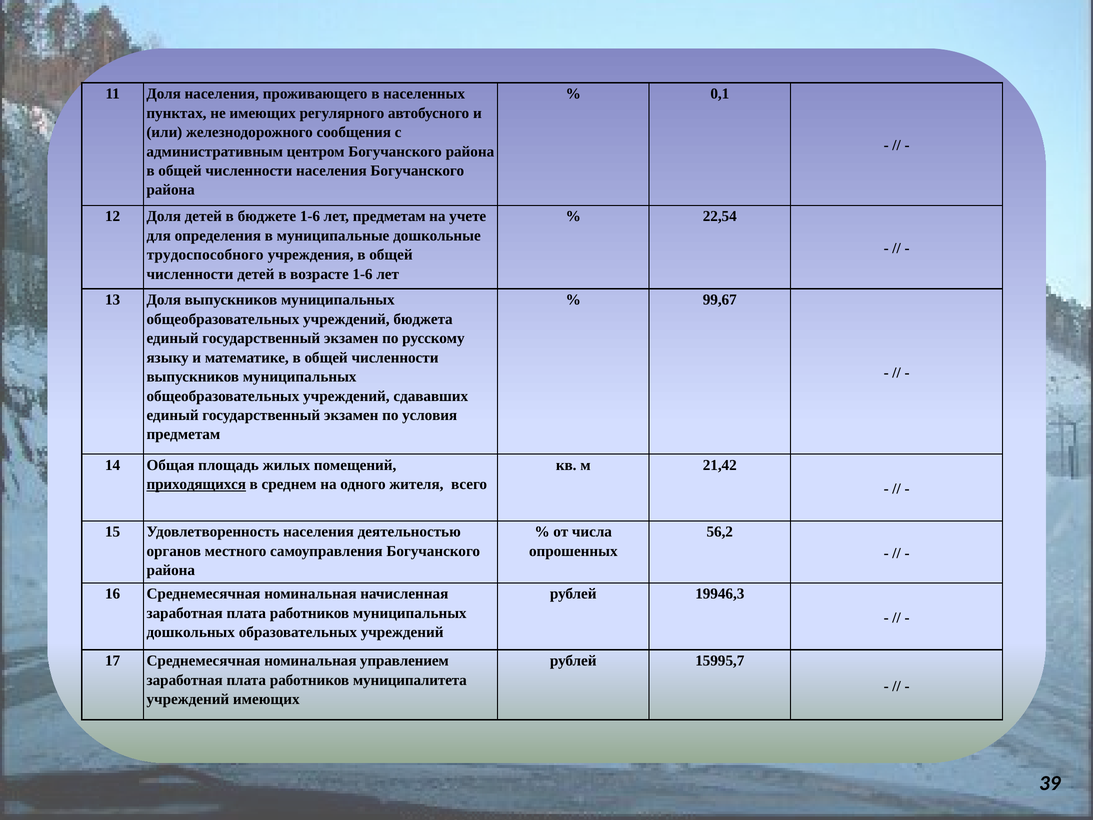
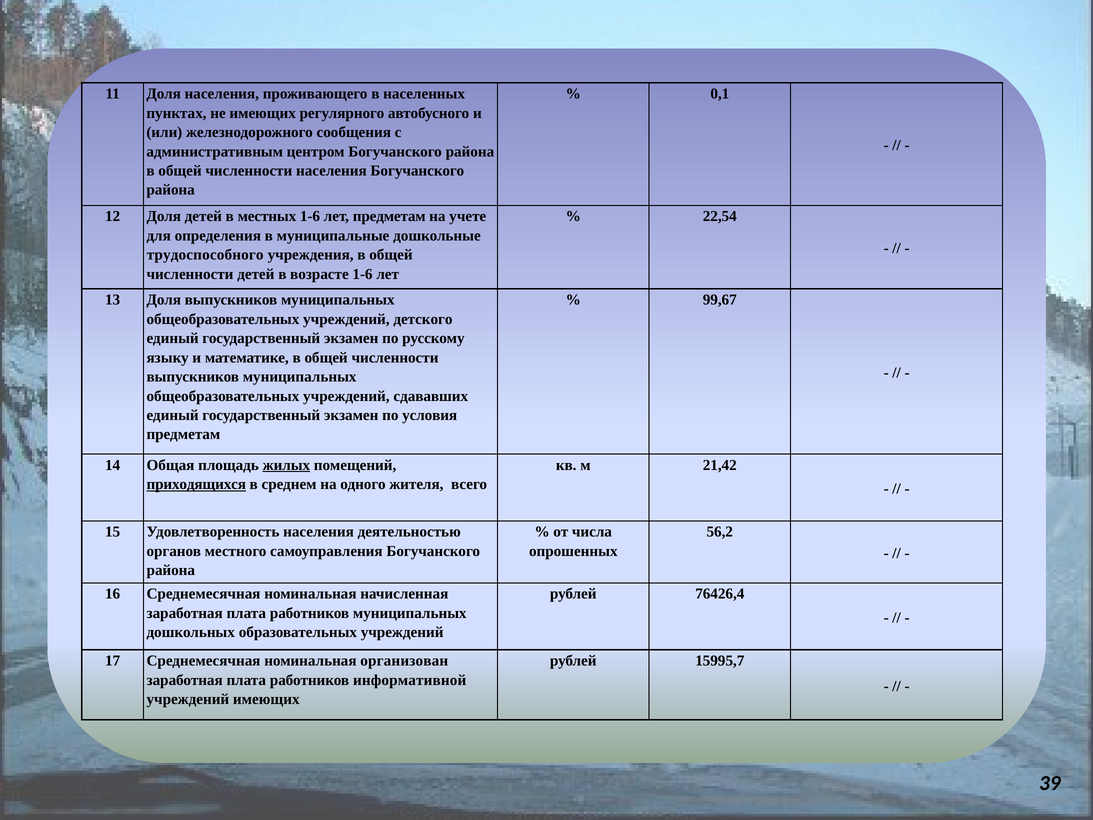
бюджете: бюджете -> местных (267, 216)
бюджета: бюджета -> детского (423, 319)
жилых underline: none -> present (286, 465)
19946,3: 19946,3 -> 76426,4 (720, 594)
управлением: управлением -> организован (404, 661)
муниципалитета: муниципалитета -> информативной (410, 680)
